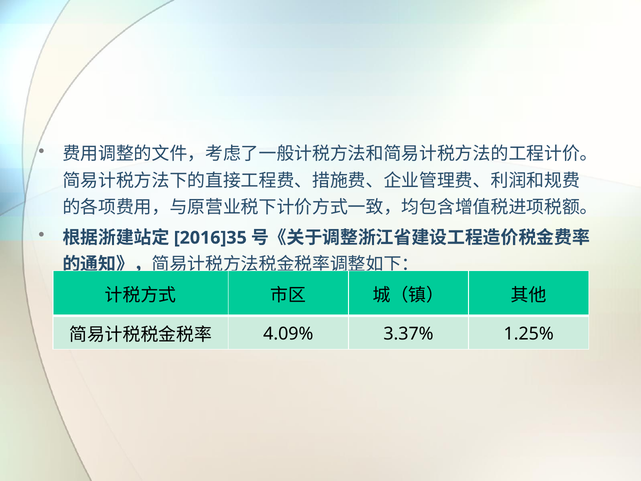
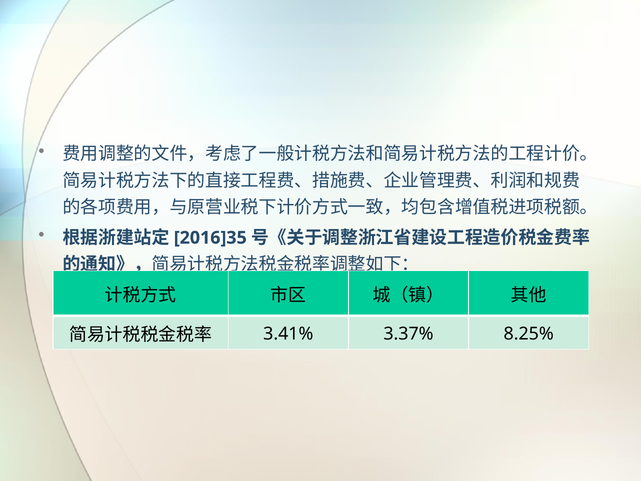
4.09%: 4.09% -> 3.41% (288, 334)
1.25%: 1.25% -> 8.25% (529, 334)
